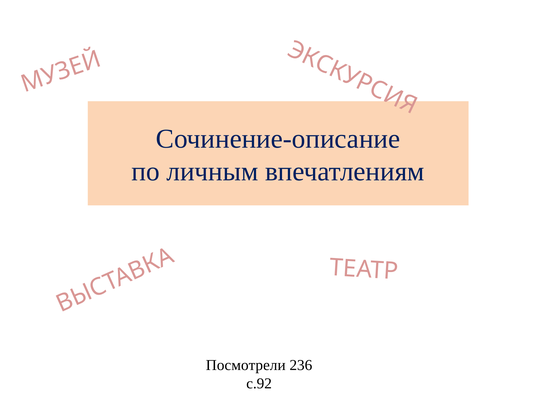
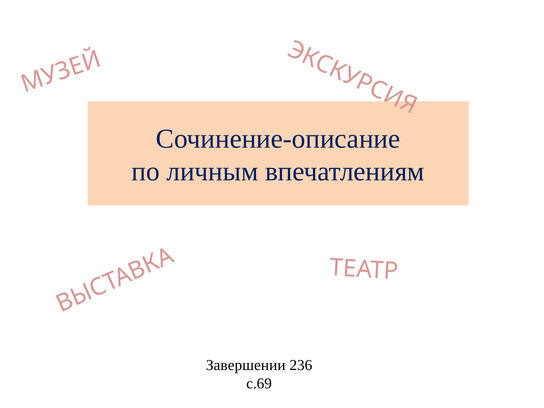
Посмотрели: Посмотрели -> Завершении (246, 365)
с.92: с.92 -> с.69 (259, 383)
